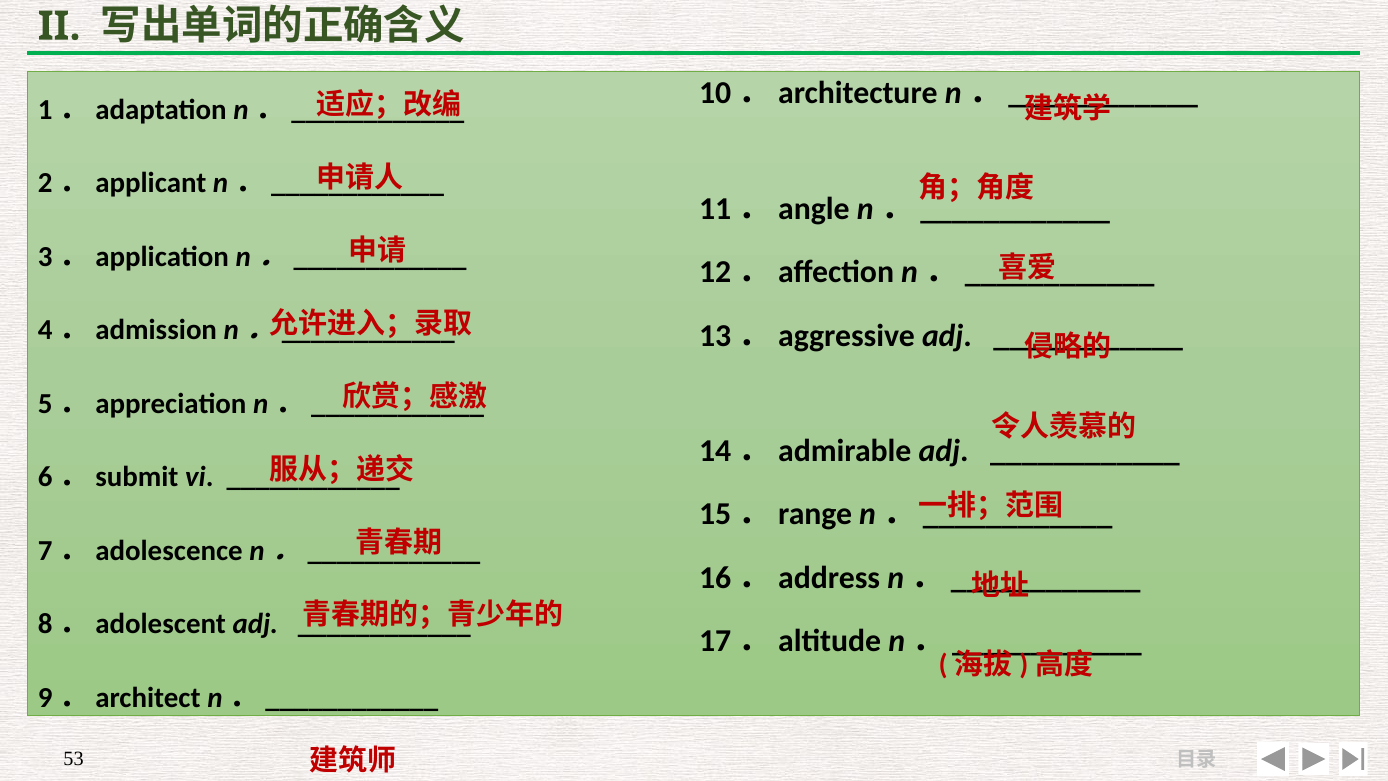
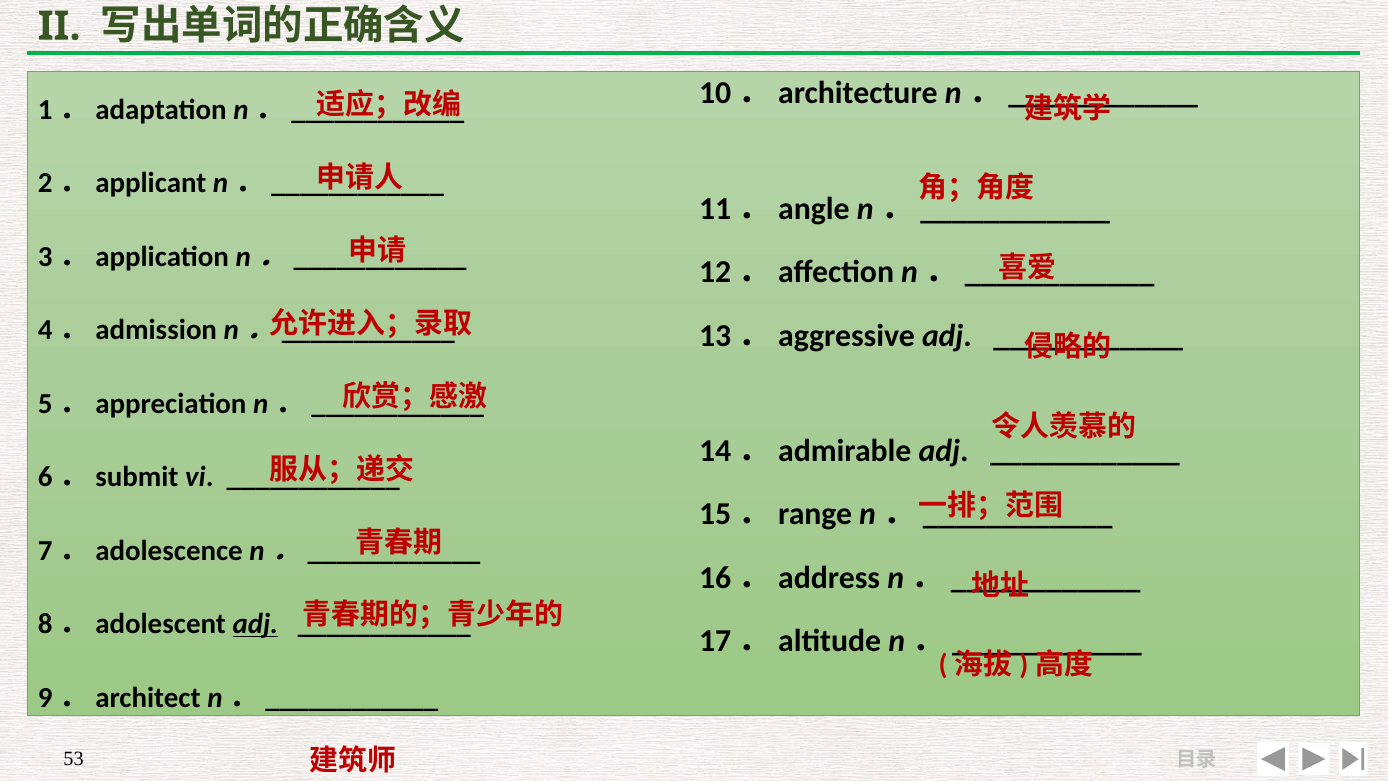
adj underline: none -> present (255, 624)
